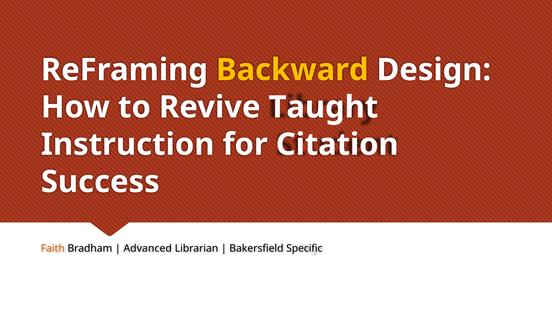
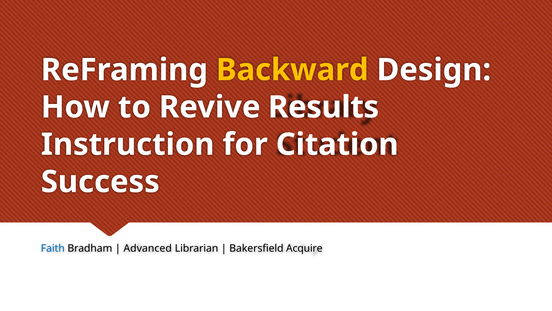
Taught: Taught -> Results (324, 107)
Faith colour: orange -> blue (53, 248)
Specific: Specific -> Acquire (304, 248)
